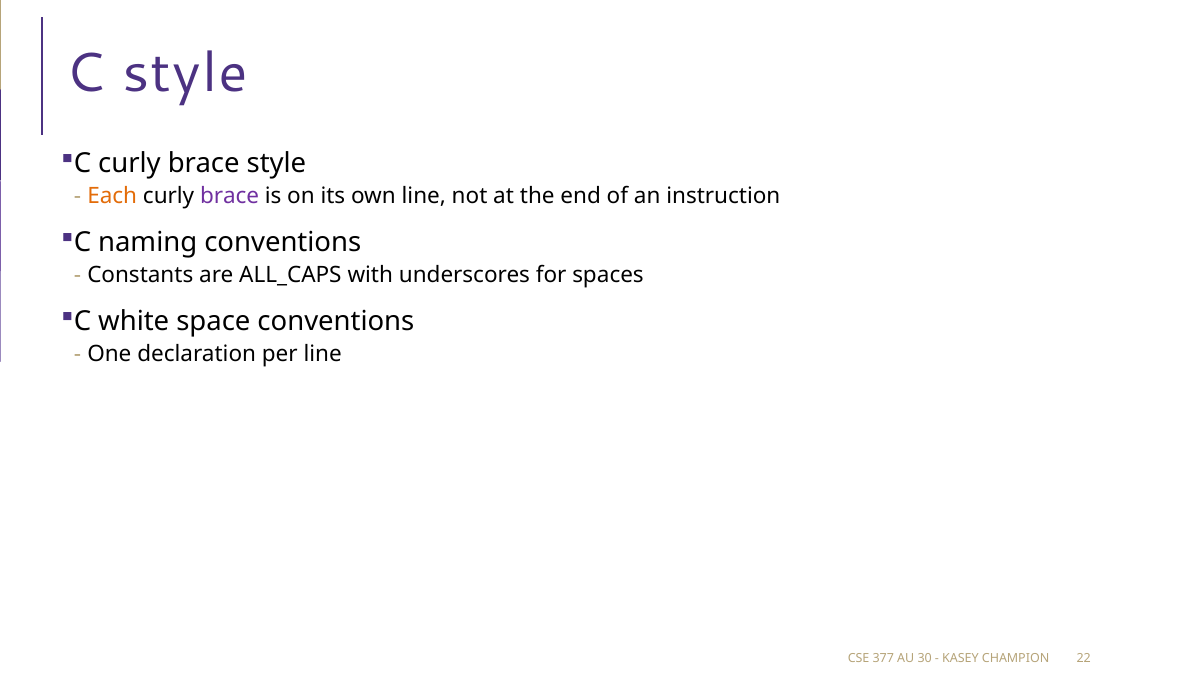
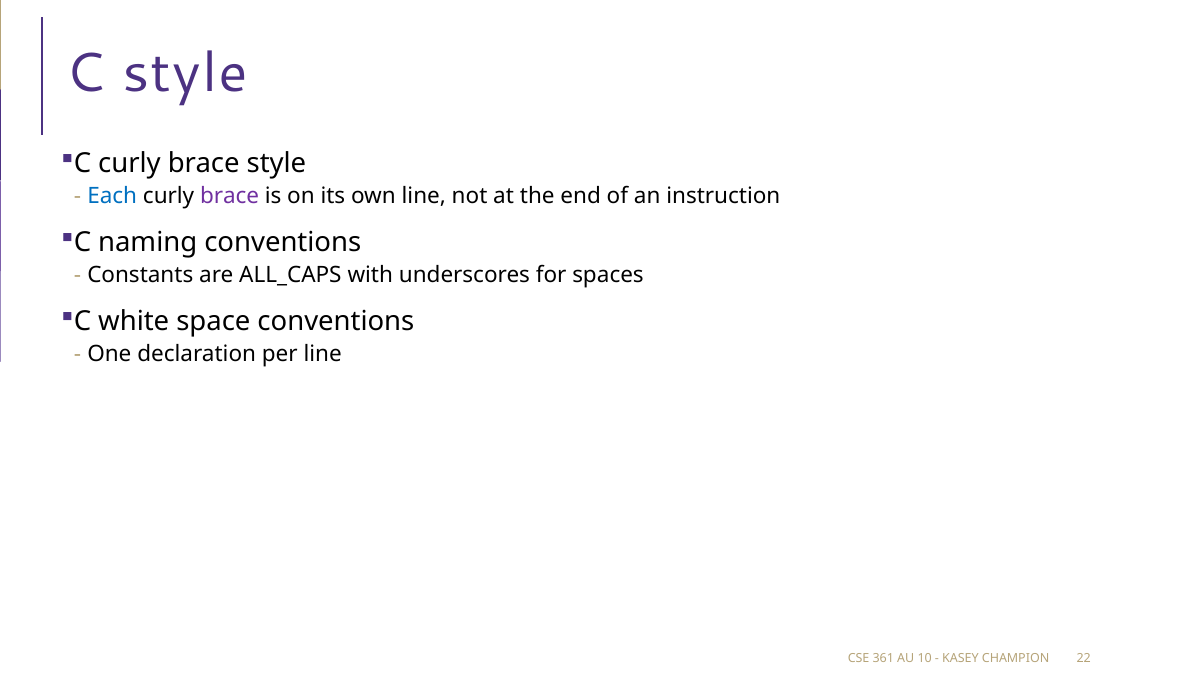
Each colour: orange -> blue (112, 195)
377: 377 -> 361 (883, 658)
30: 30 -> 10 (925, 658)
